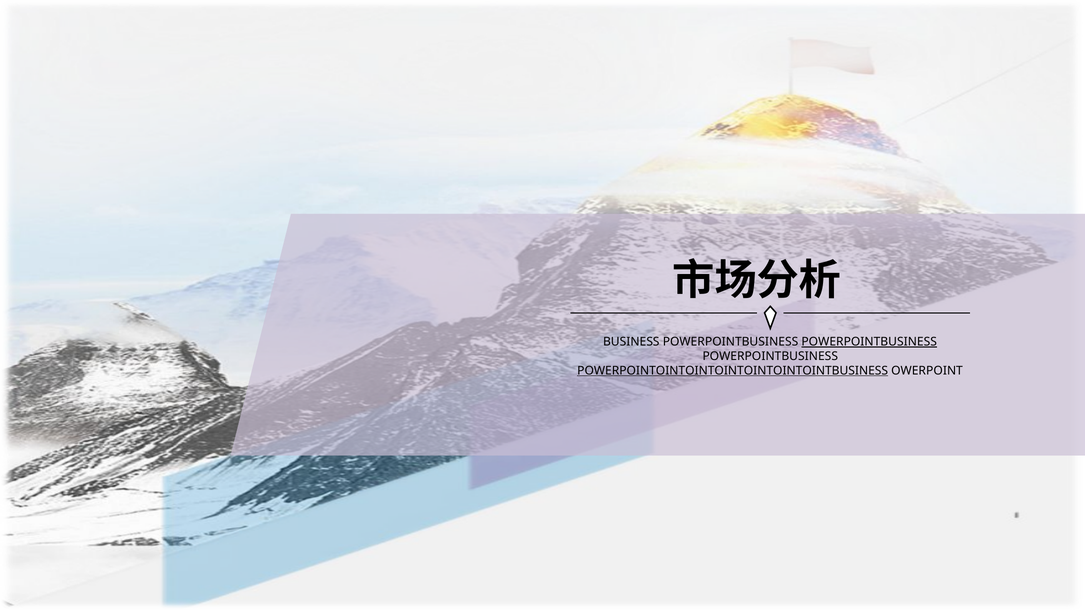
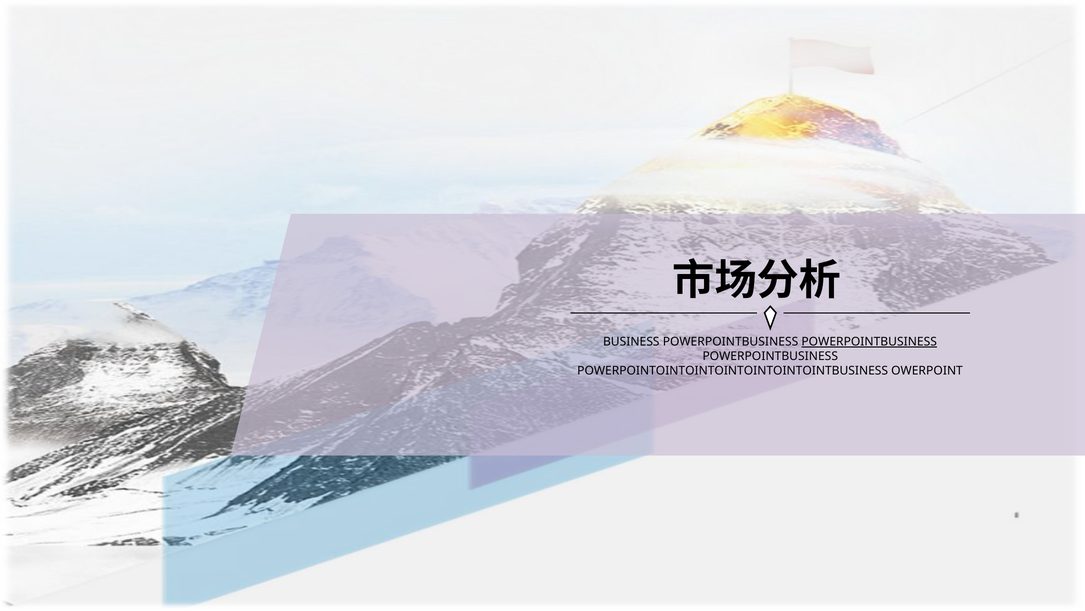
POWERPOINTOINTOINTOINTOINTOINTOINTBUSINESS underline: present -> none (733, 370)
